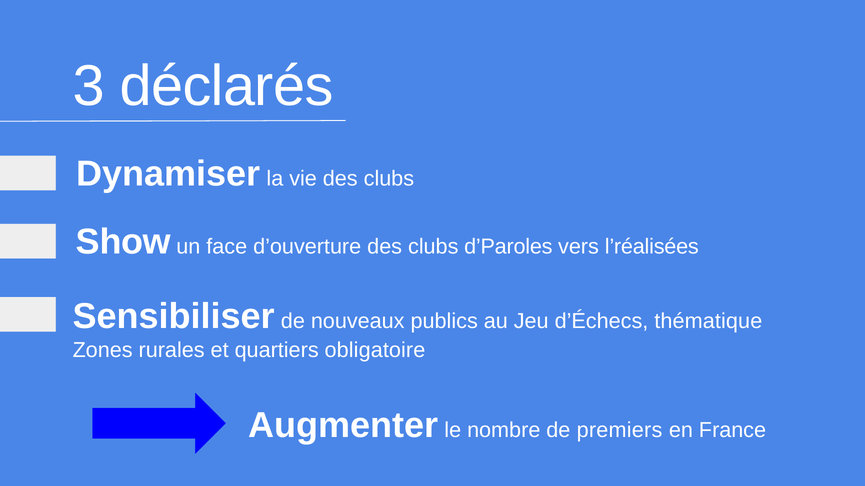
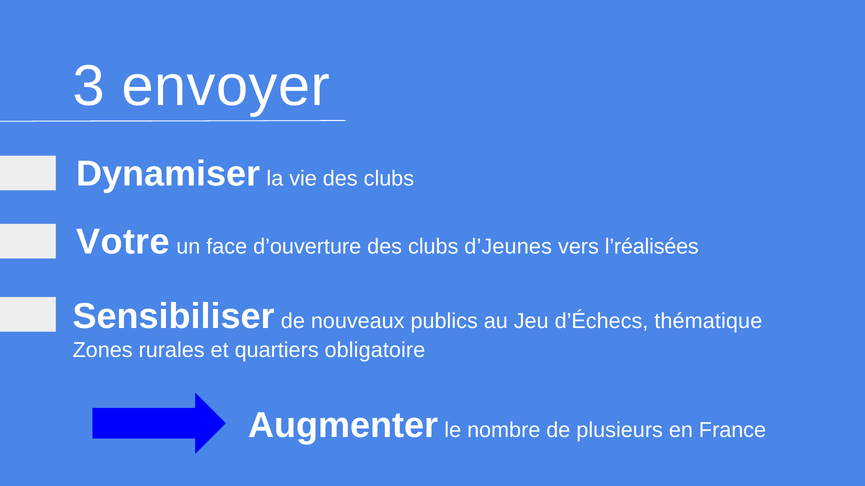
déclarés: déclarés -> envoyer (226, 86)
Show: Show -> Votre (123, 242)
d’Paroles: d’Paroles -> d’Jeunes (508, 247)
premiers: premiers -> plusieurs (620, 431)
